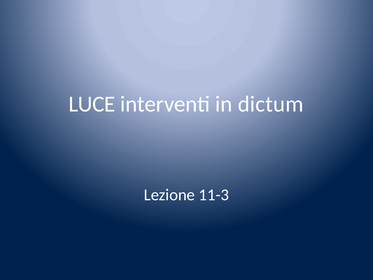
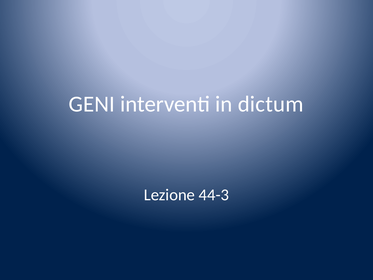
LUCE: LUCE -> GENI (92, 104)
11-3: 11-3 -> 44-3 (214, 195)
